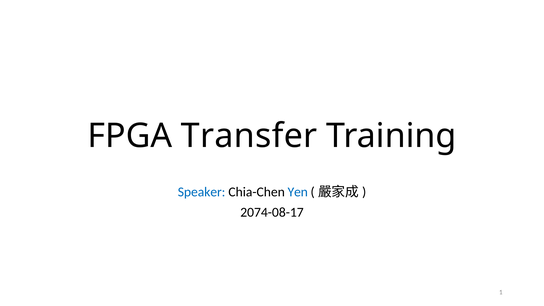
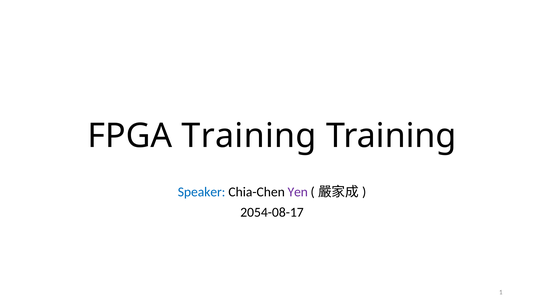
FPGA Transfer: Transfer -> Training (249, 136)
Yen colour: blue -> purple (298, 192)
2074-08-17: 2074-08-17 -> 2054-08-17 (272, 212)
